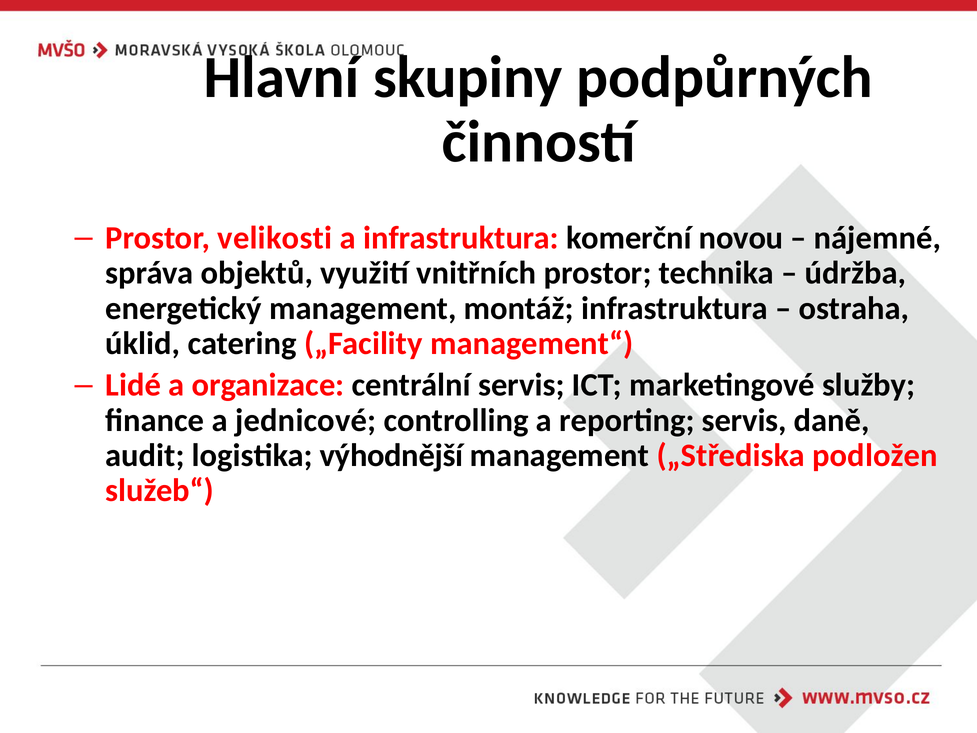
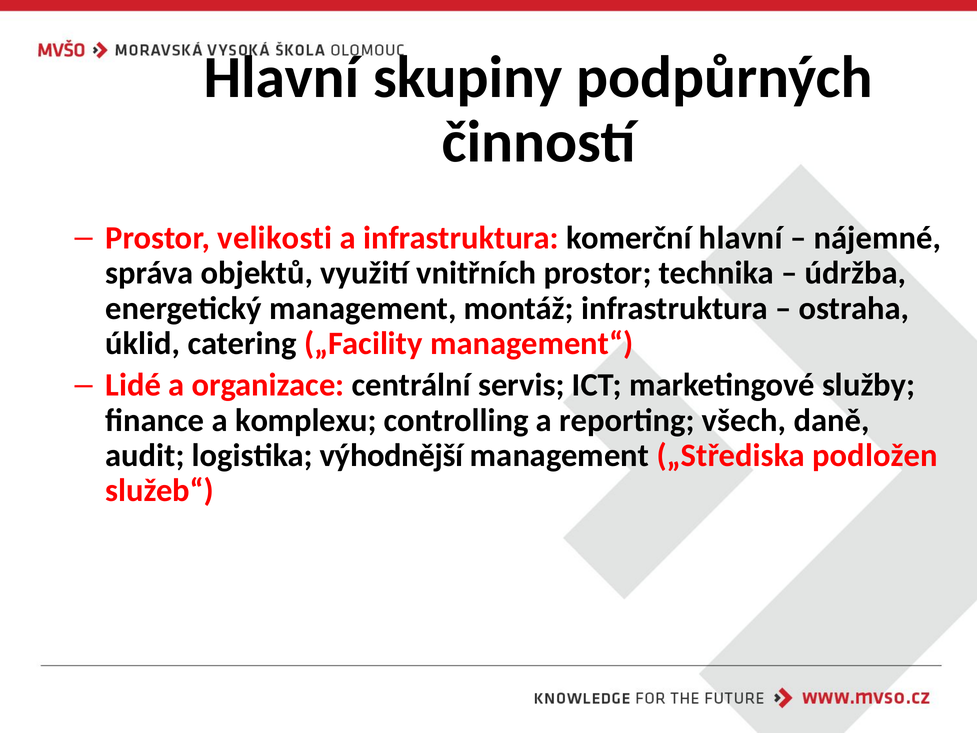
komerční novou: novou -> hlavní (741, 238)
jednicové: jednicové -> komplexu (306, 420)
reporting servis: servis -> všech (744, 420)
